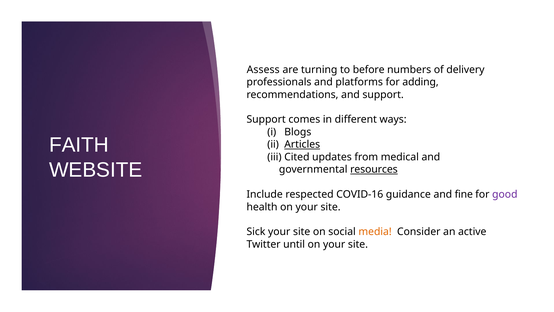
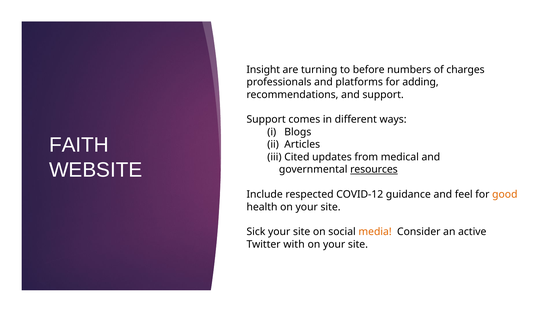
Assess: Assess -> Insight (263, 70)
delivery: delivery -> charges (465, 70)
Articles underline: present -> none (302, 144)
COVID-16: COVID-16 -> COVID-12 (360, 194)
fine: fine -> feel (464, 194)
good colour: purple -> orange (505, 194)
until: until -> with (294, 244)
